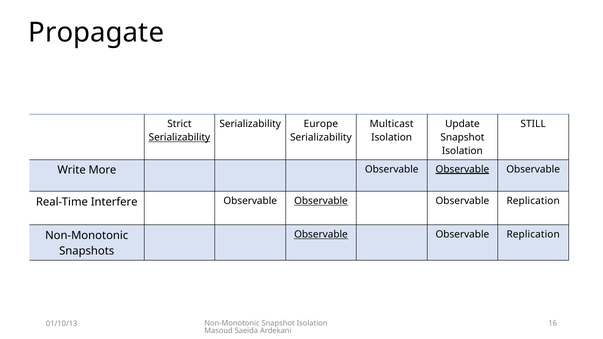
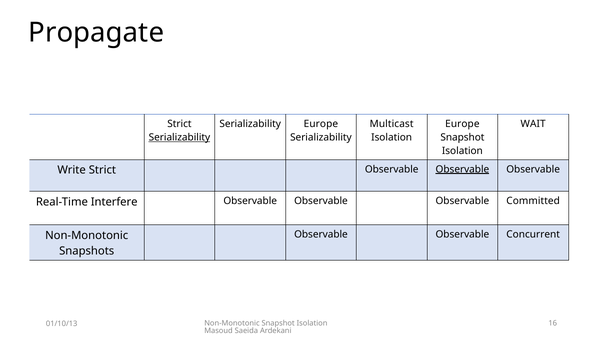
Update: Update -> Europe (462, 124)
STILL: STILL -> WAIT (533, 124)
Write More: More -> Strict (102, 170)
Observable underline: present -> none (321, 201)
Replication: Replication -> Committed (533, 201)
Observable underline: present -> none (321, 235)
Replication: Replication -> Concurrent (533, 235)
